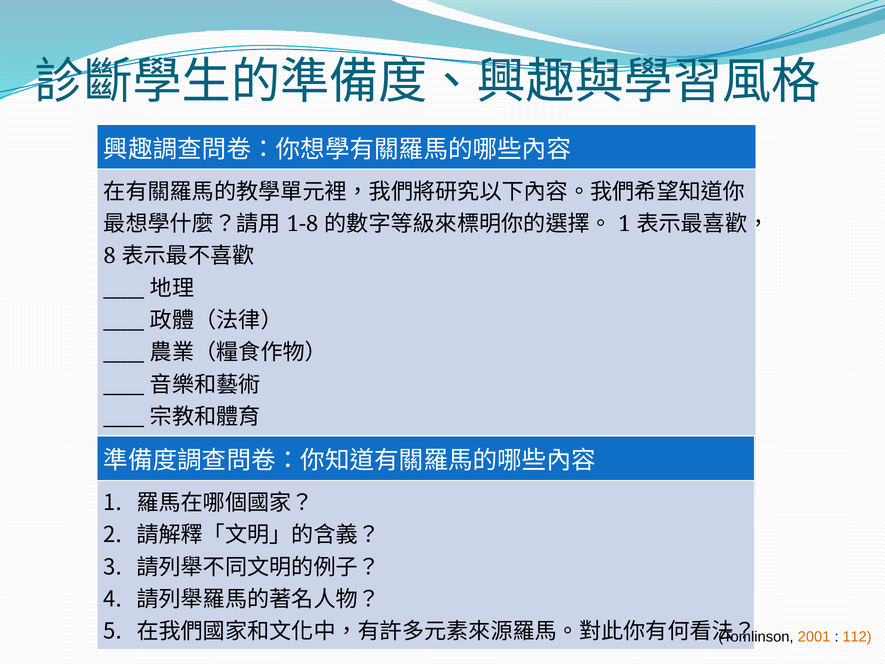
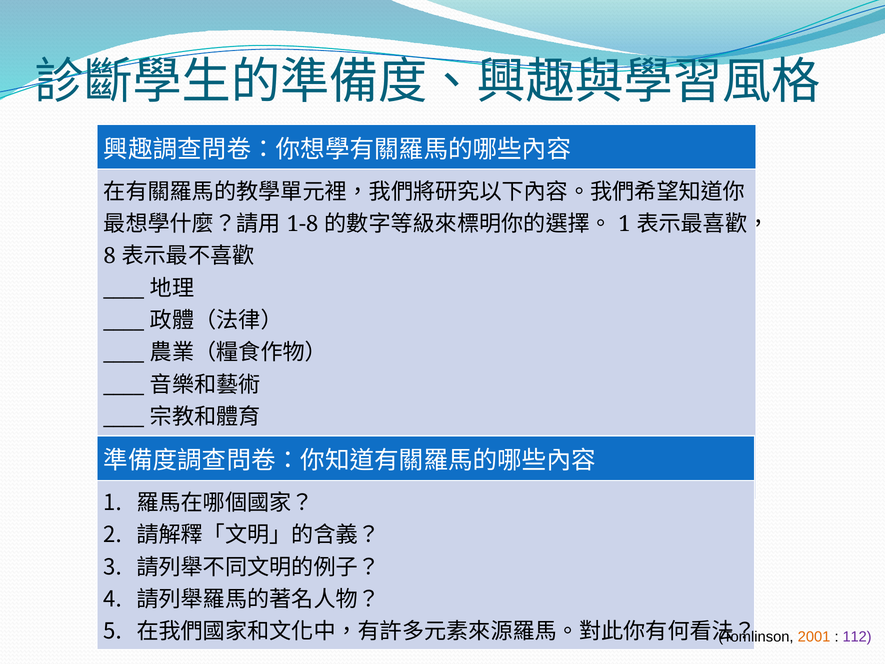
112 colour: orange -> purple (857, 636)
